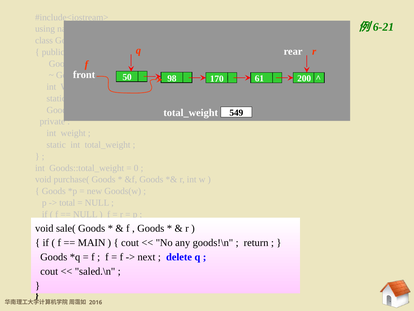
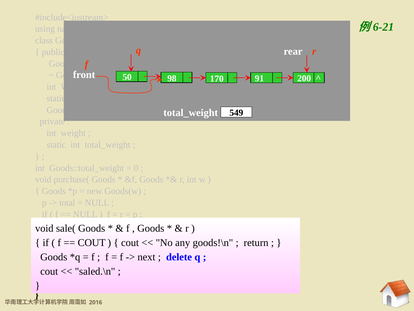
61: 61 -> 91 (259, 78)
MAIN: MAIN -> COUT (92, 242)
